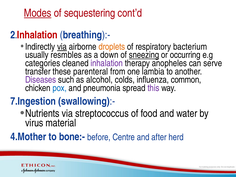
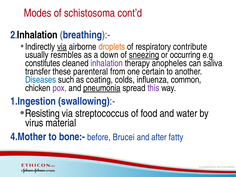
Modes underline: present -> none (38, 13)
sequestering: sequestering -> schistosoma (90, 13)
Inhalation colour: red -> black (37, 35)
bacterium: bacterium -> contribute (190, 47)
categories: categories -> constitutes (43, 63)
serve: serve -> saliva (213, 63)
lambia: lambia -> certain (153, 72)
Diseases colour: purple -> blue (41, 80)
alcohol: alcohol -> coating (99, 80)
pox colour: blue -> purple (60, 88)
pneumonia underline: none -> present (102, 88)
7.Ingestion: 7.Ingestion -> 1.Ingestion (33, 101)
Nutrients: Nutrients -> Resisting (42, 113)
Centre: Centre -> Brucei (124, 137)
herd: herd -> fatty (176, 137)
